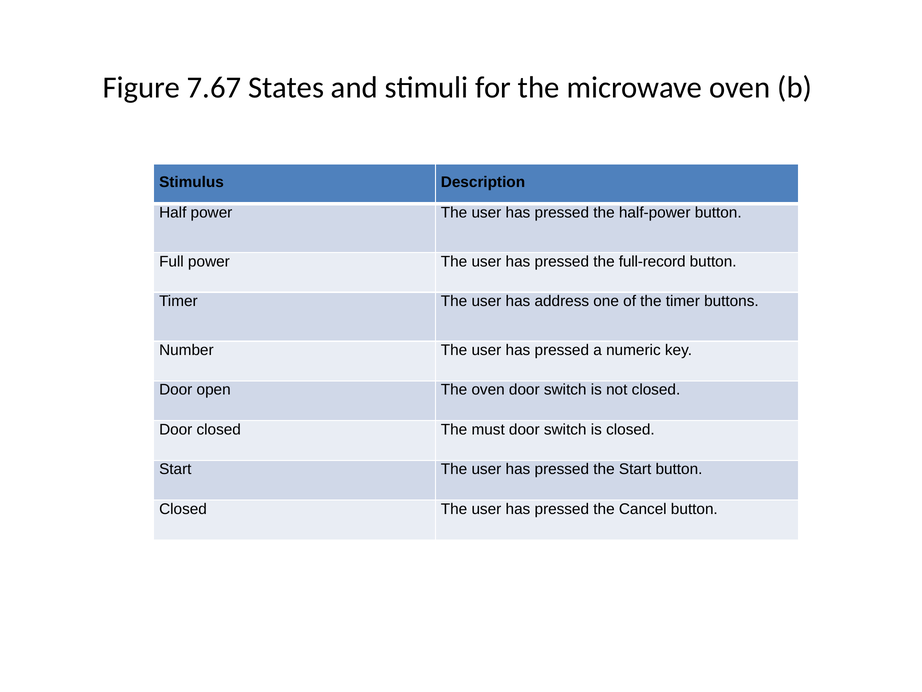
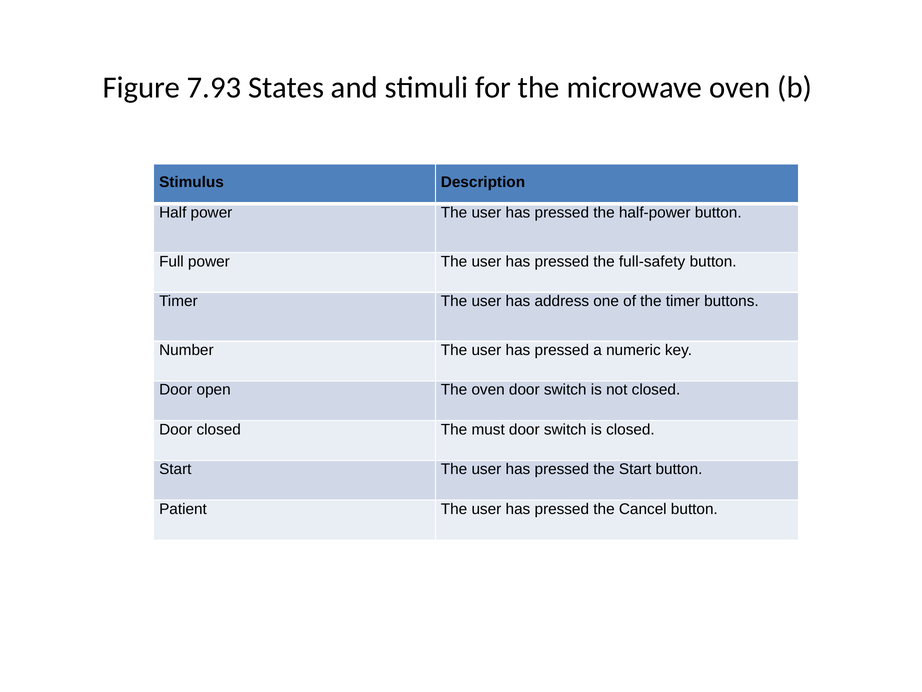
7.67: 7.67 -> 7.93 (214, 87)
full-record: full-record -> full-safety (652, 261)
Closed: Closed -> Patient (183, 509)
